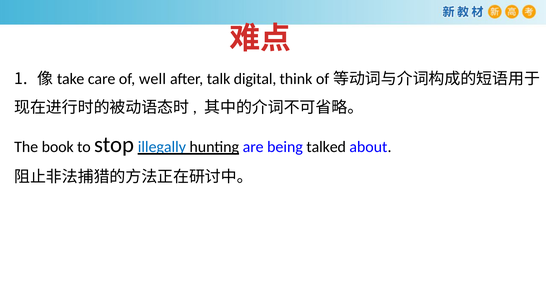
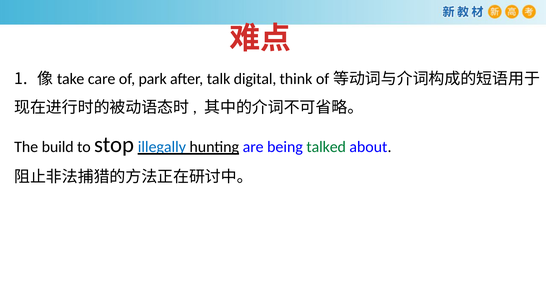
well: well -> park (153, 79)
book: book -> build (58, 147)
talked colour: black -> green (326, 147)
